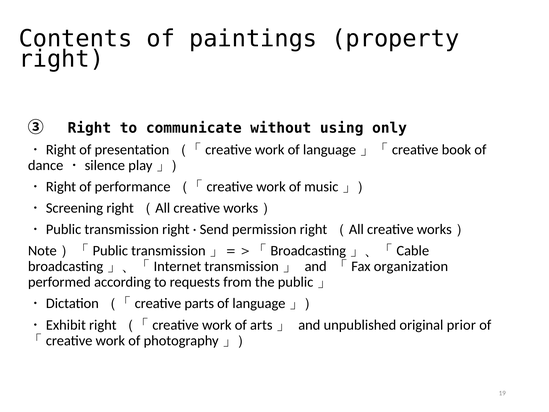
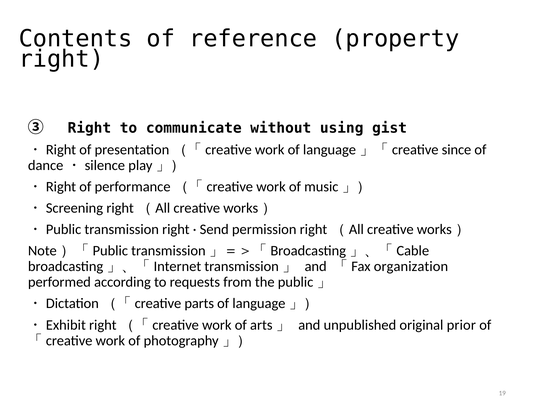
paintings: paintings -> reference (253, 39)
only: only -> gist (390, 128)
book: book -> since (456, 150)
